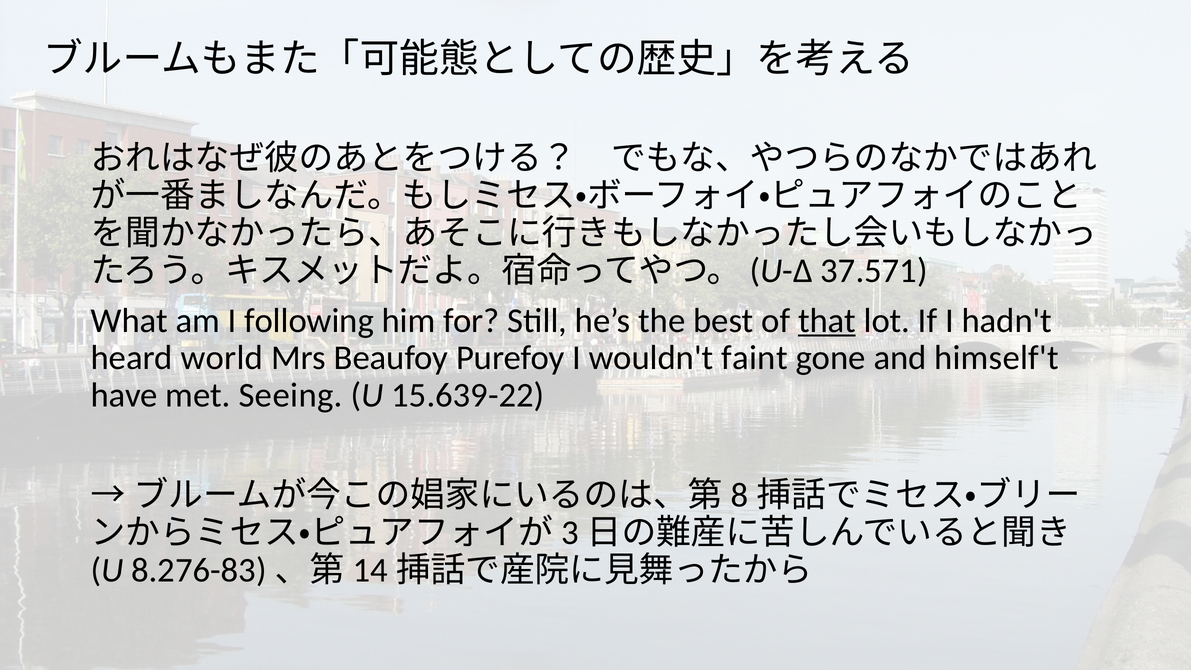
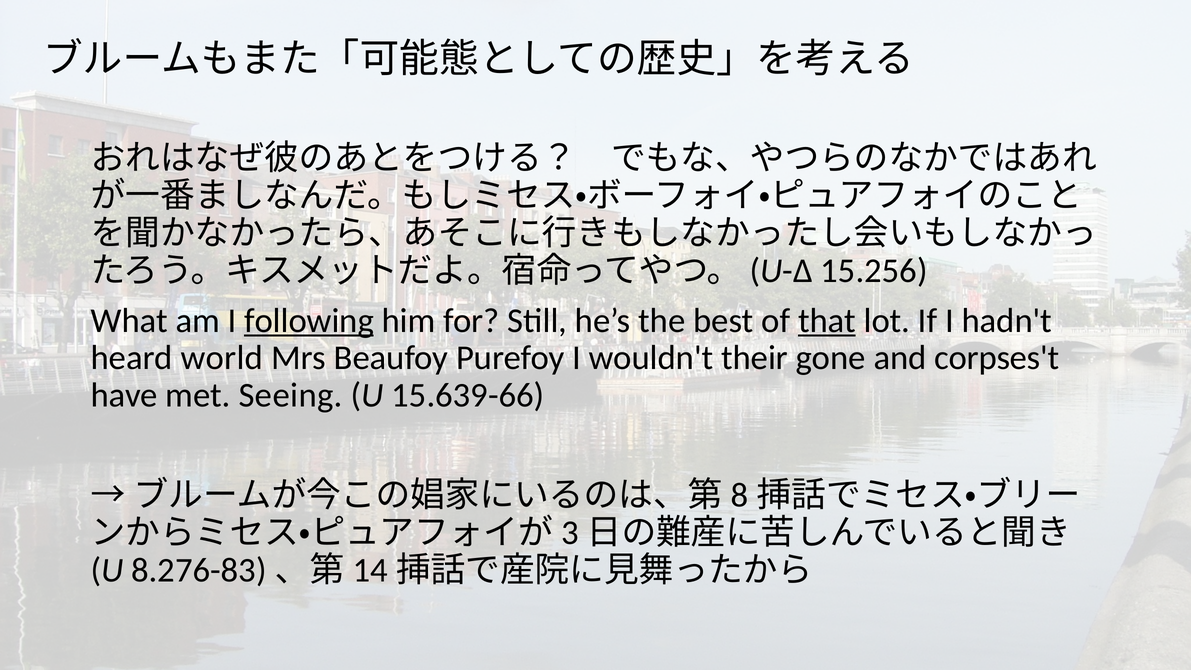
37.571: 37.571 -> 15.256 (874, 271)
following underline: none -> present (309, 321)
faint: faint -> their (755, 358)
himself't: himself't -> corpses't (997, 358)
15.639-22: 15.639-22 -> 15.639-66 (468, 395)
